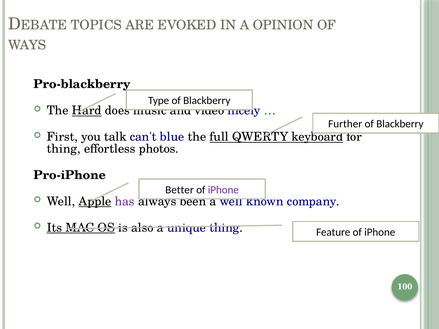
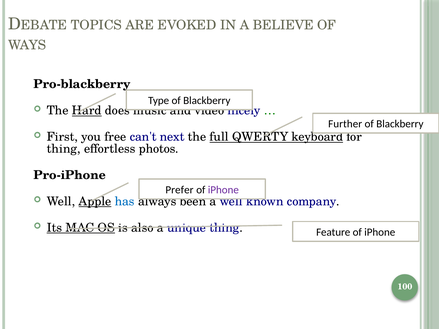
OPINION: OPINION -> BELIEVE (283, 25)
talk: talk -> free (115, 137)
blue: blue -> next (172, 137)
Better: Better -> Prefer (180, 190)
has colour: purple -> blue (125, 202)
